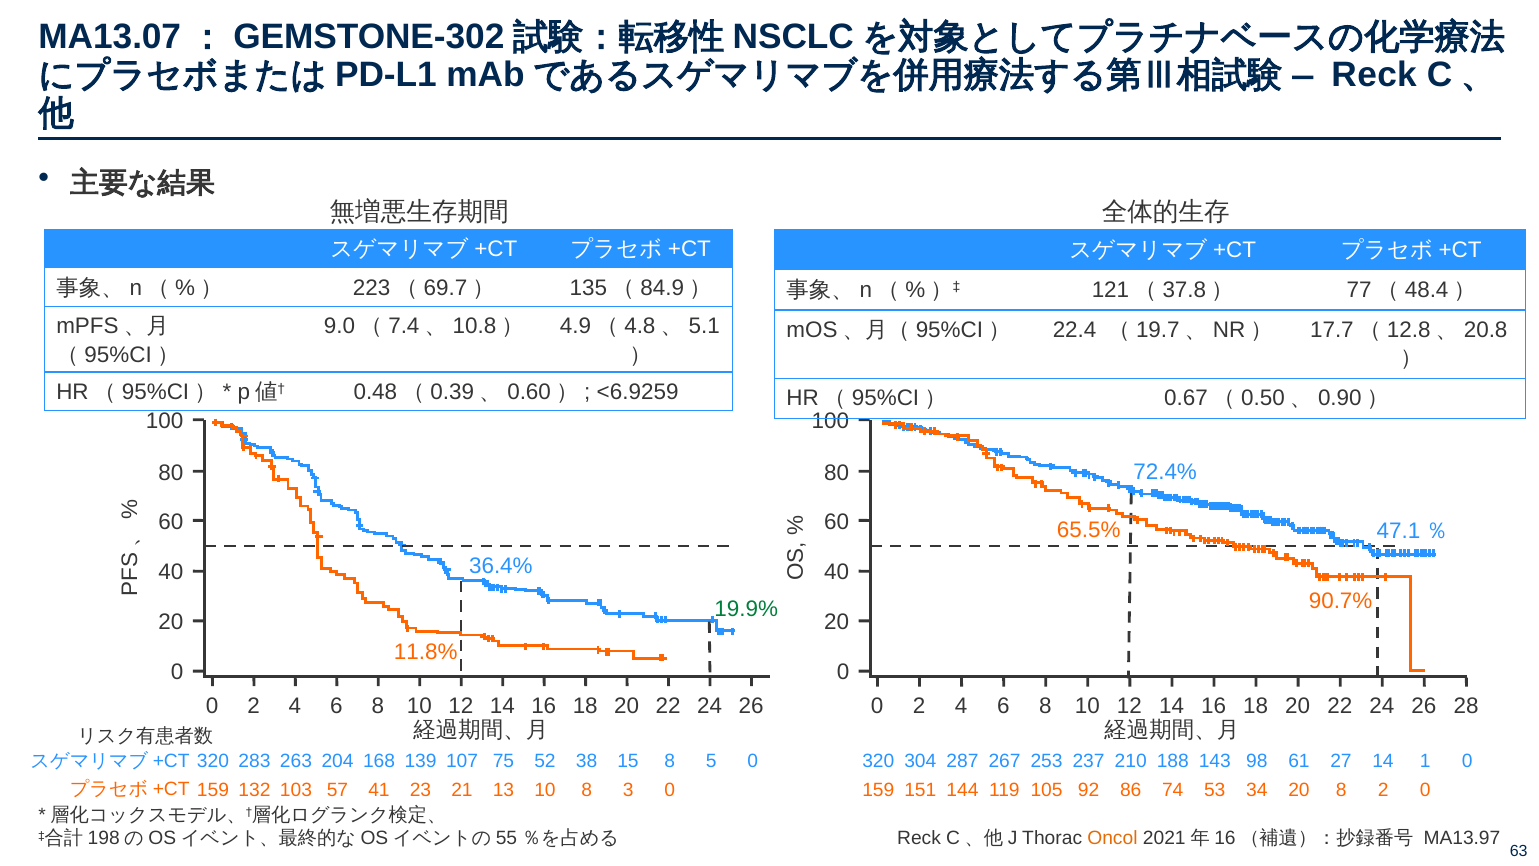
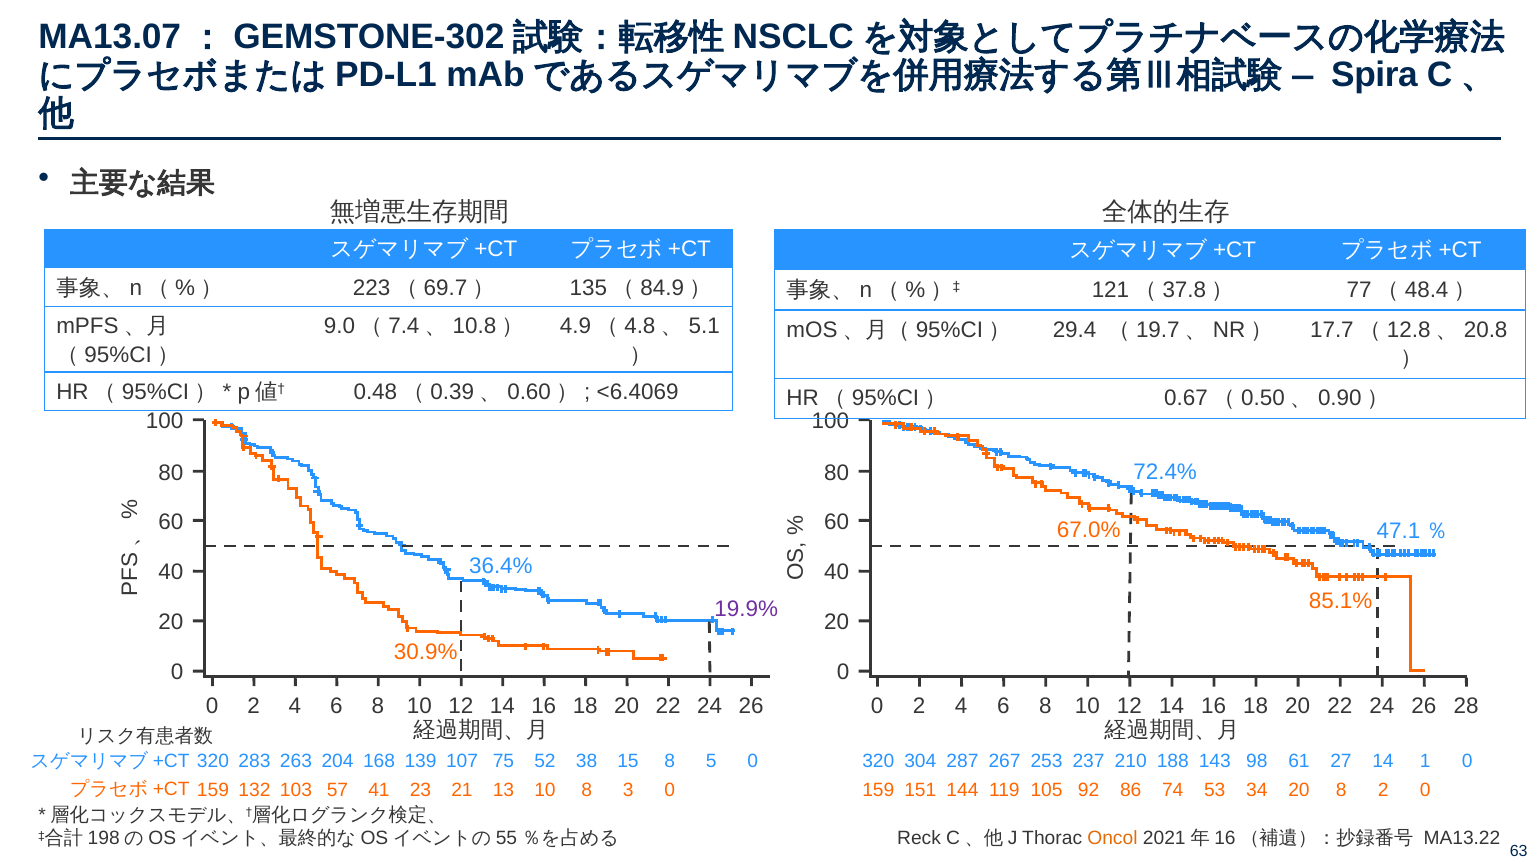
Reck: Reck -> Spira (1374, 75)
22.4: 22.4 -> 29.4 (1075, 330)
<6.9259: <6.9259 -> <6.4069 (638, 392)
65.5%: 65.5% -> 67.0% (1089, 530)
90.7%: 90.7% -> 85.1% (1341, 601)
19.9% colour: green -> purple (746, 608)
11.8%: 11.8% -> 30.9% (426, 652)
MA13.97: MA13.97 -> MA13.22 (1462, 838)
